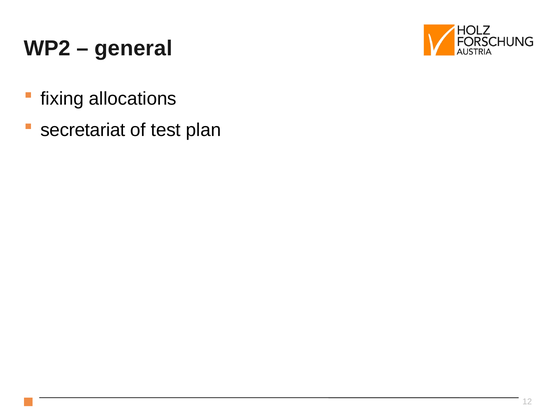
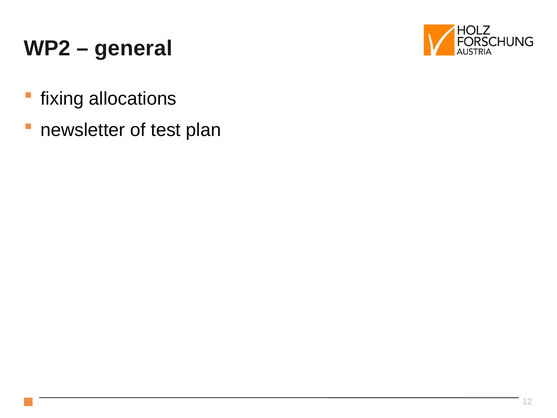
secretariat: secretariat -> newsletter (83, 130)
